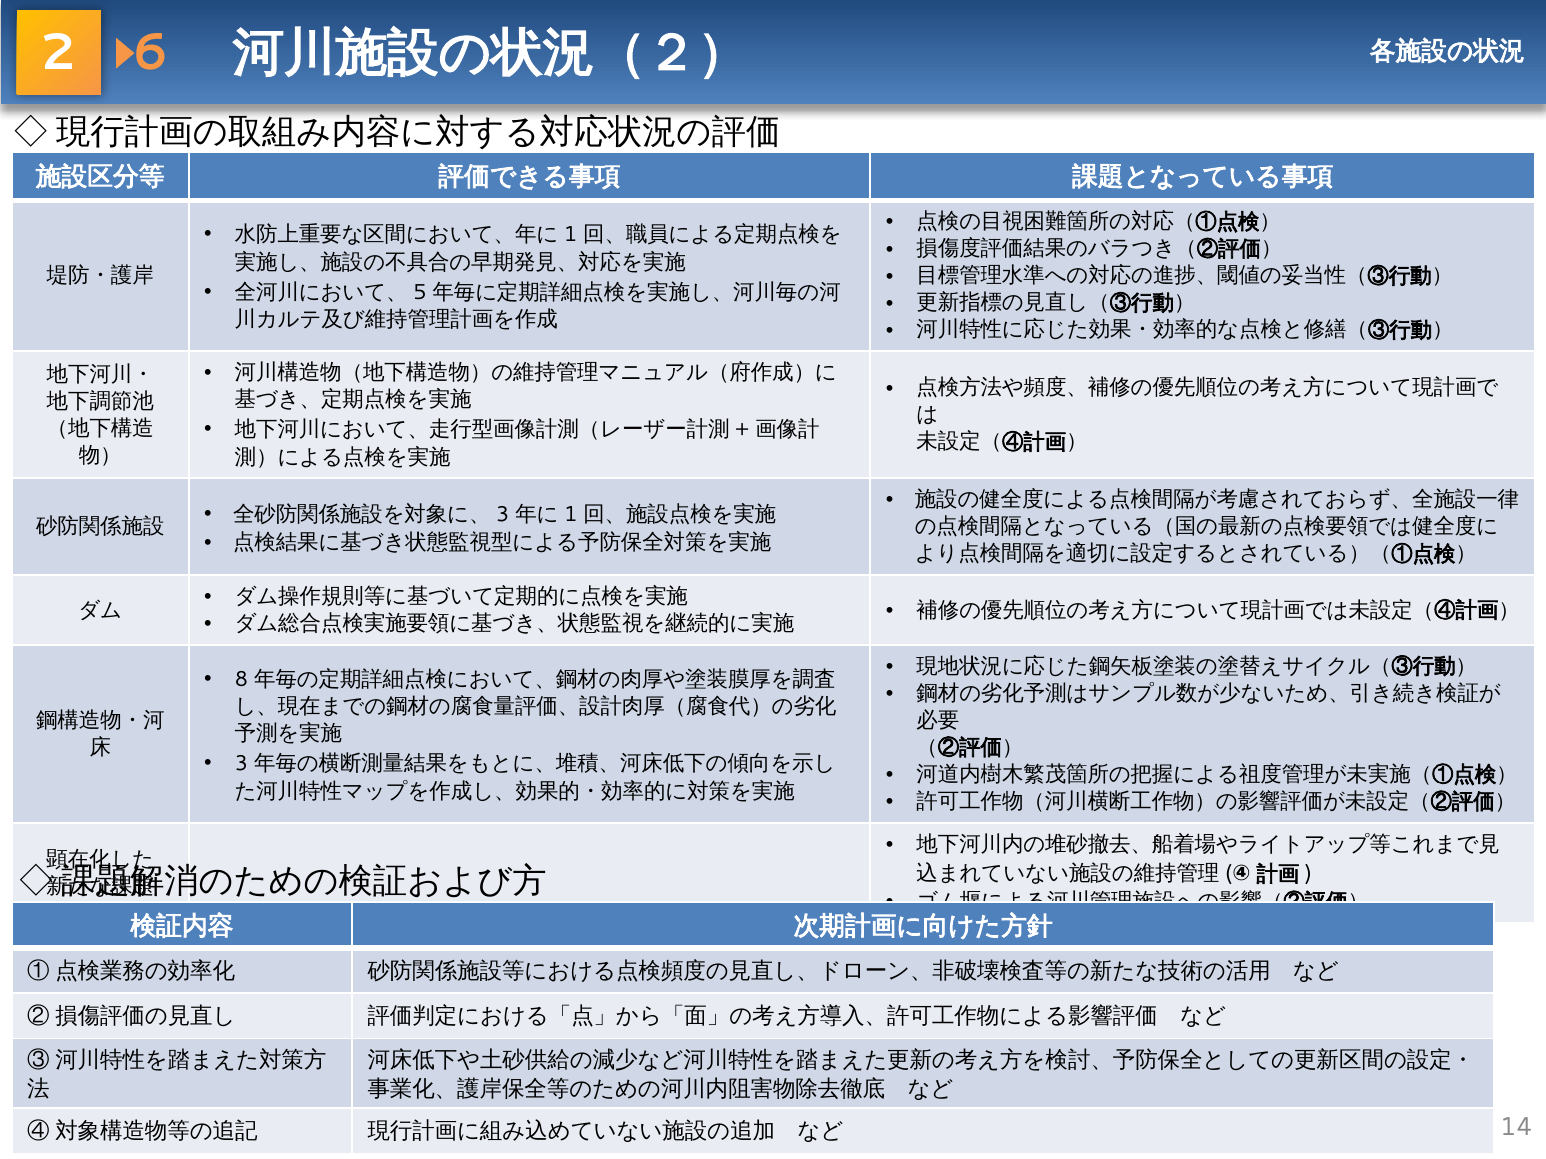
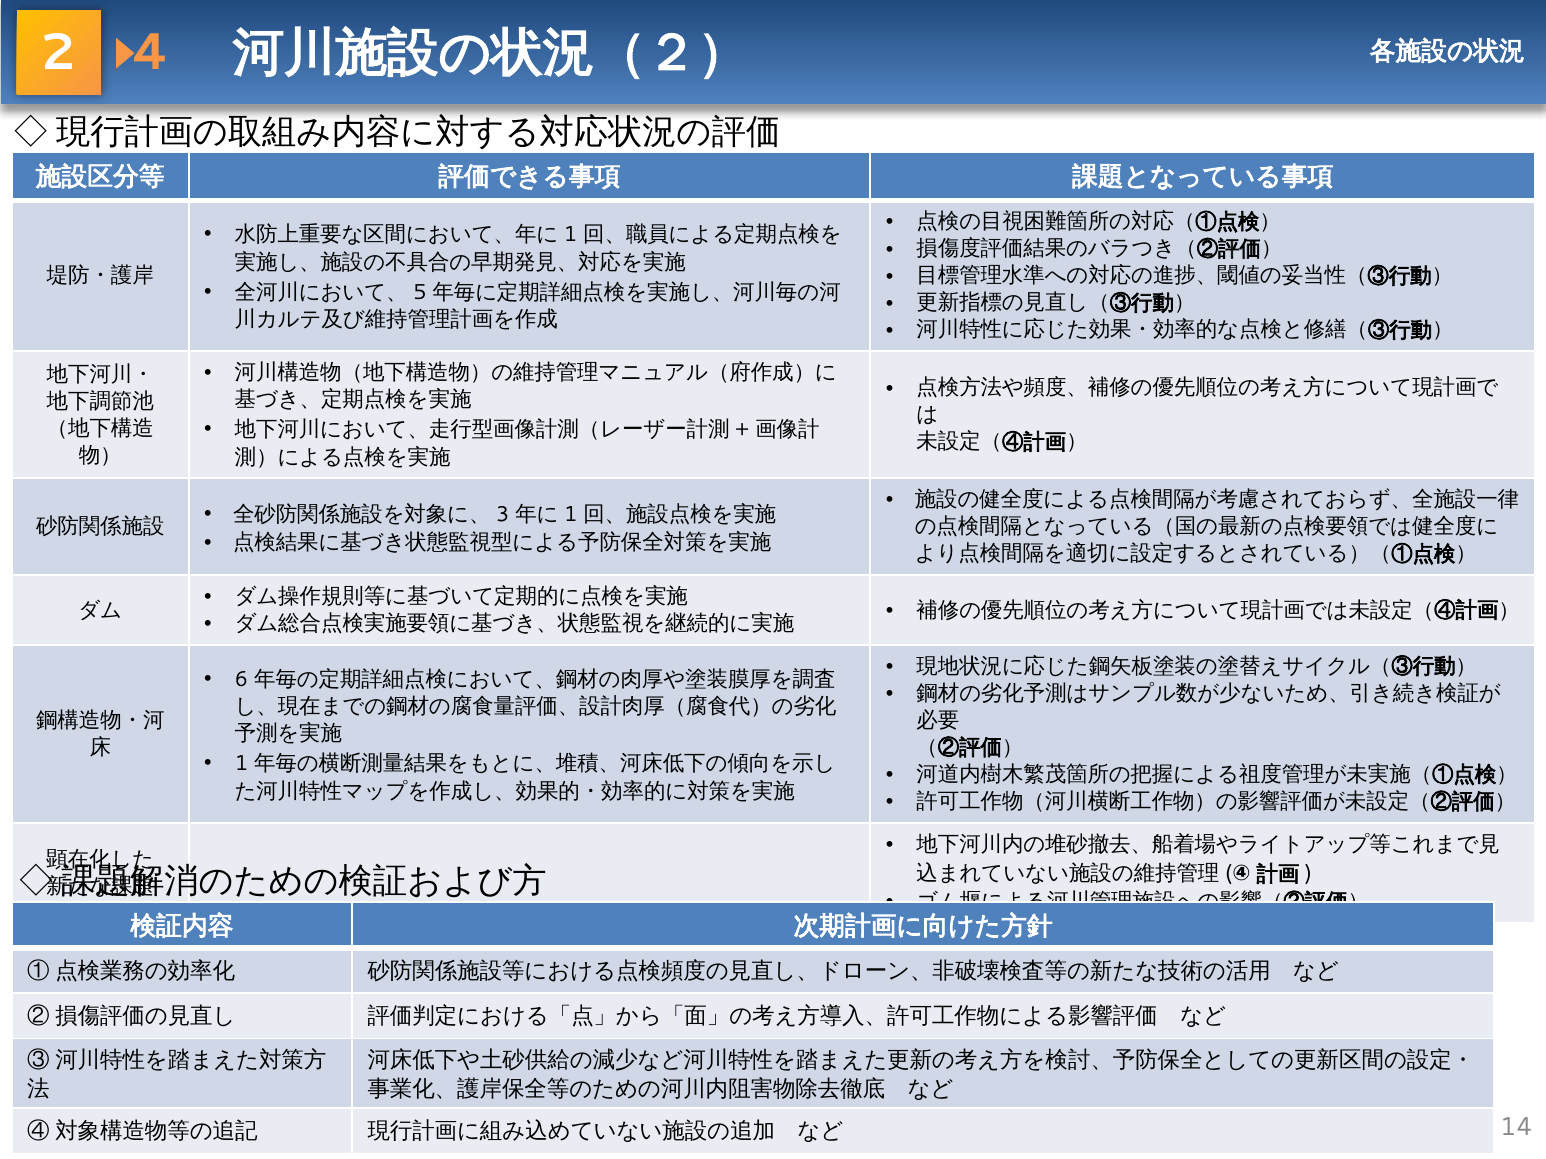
6: 6 -> 4 (151, 53)
8: 8 -> 6 (242, 679)
3: 3 -> 1 (242, 764)
